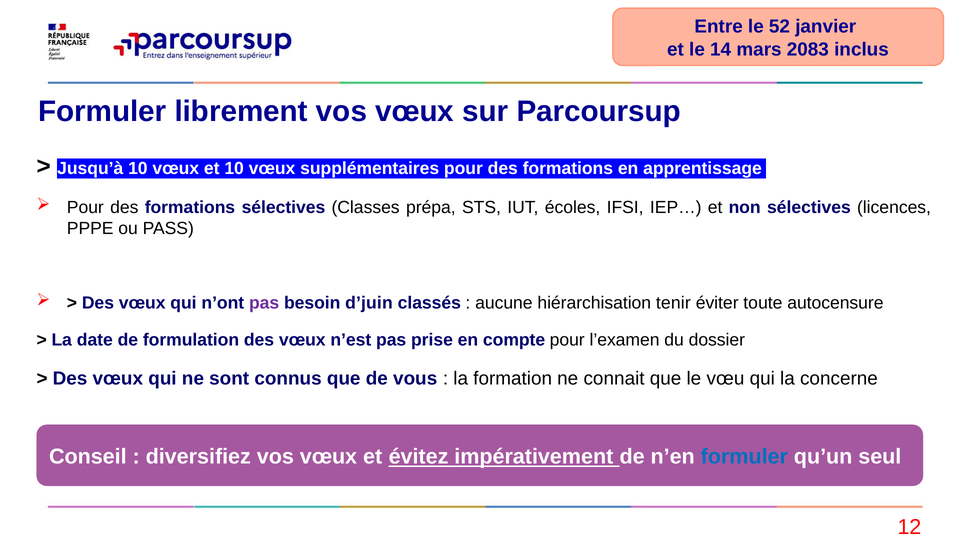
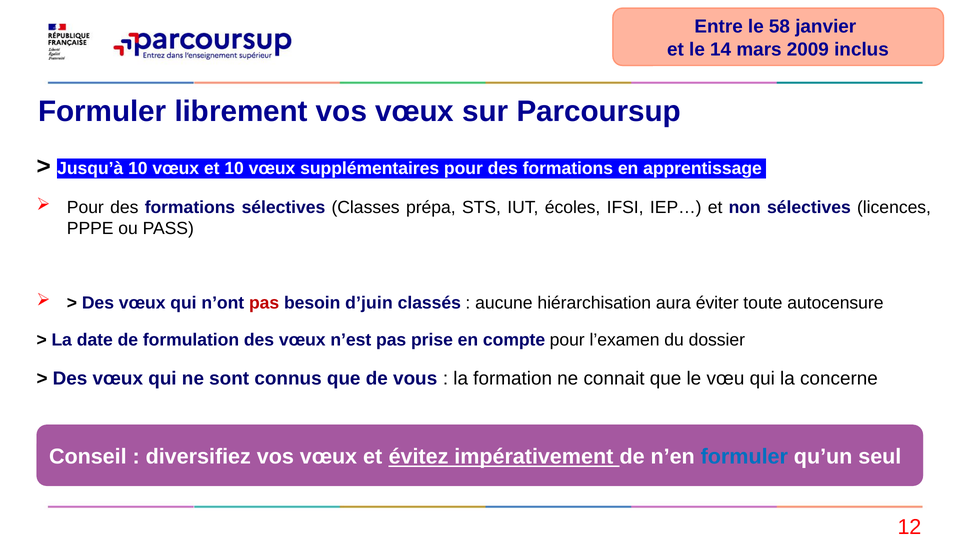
52: 52 -> 58 (779, 27)
2083: 2083 -> 2009 (808, 49)
pas colour: purple -> red (264, 303)
tenir: tenir -> aura (673, 303)
